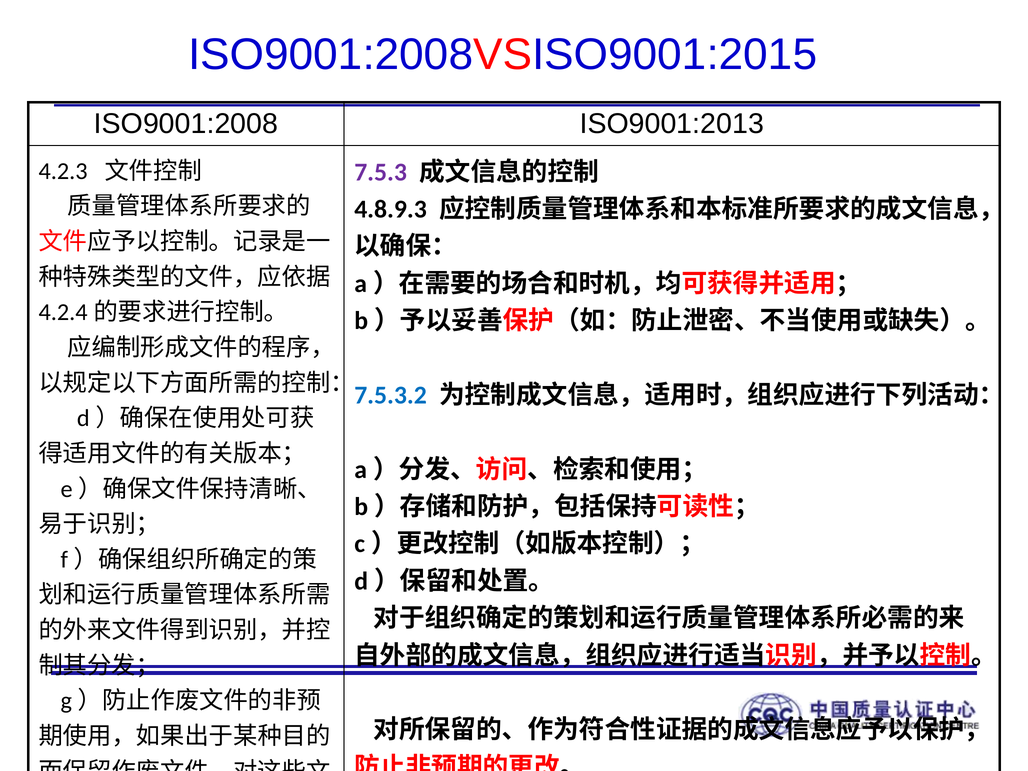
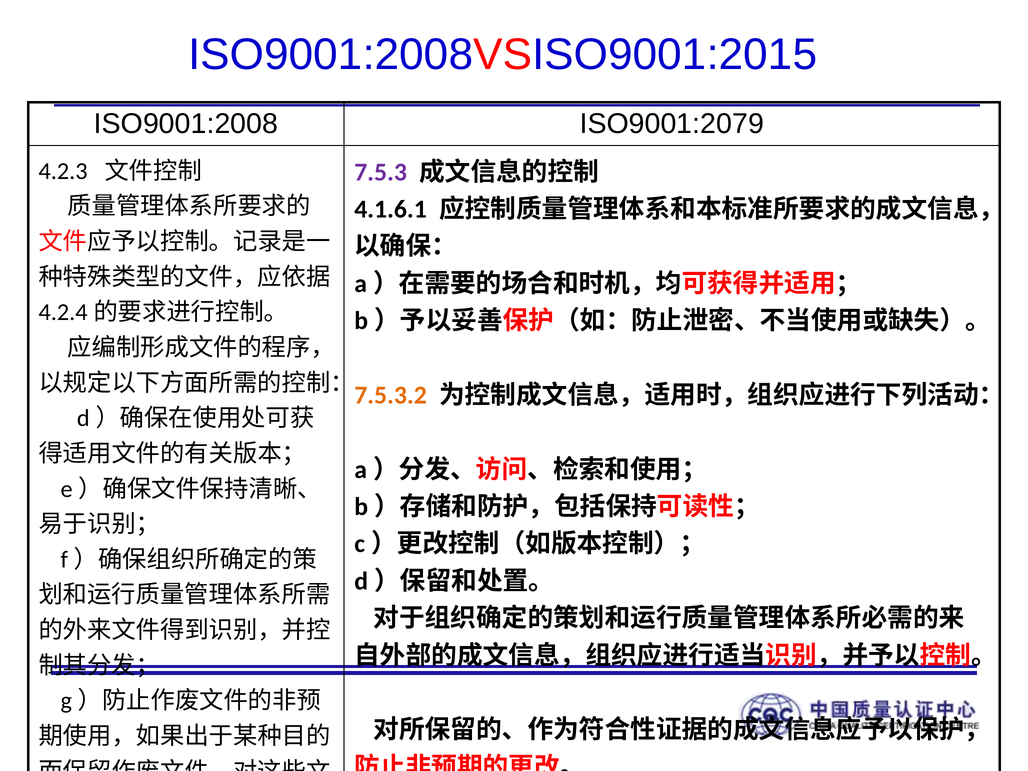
ISO9001:2013: ISO9001:2013 -> ISO9001:2079 (672, 124)
4.8.9.3: 4.8.9.3 -> 4.1.6.1 (391, 209)
7.5.3.2 colour: blue -> orange (391, 395)
